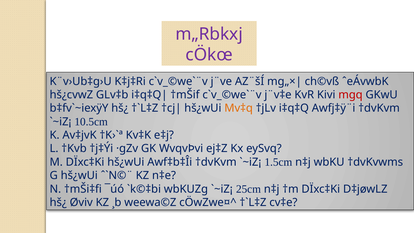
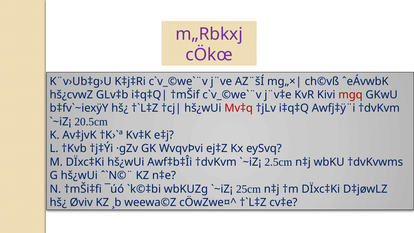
Mv‡q colour: orange -> red (239, 108)
10.5cm: 10.5cm -> 20.5cm (91, 122)
1.5cm: 1.5cm -> 2.5cm (278, 162)
